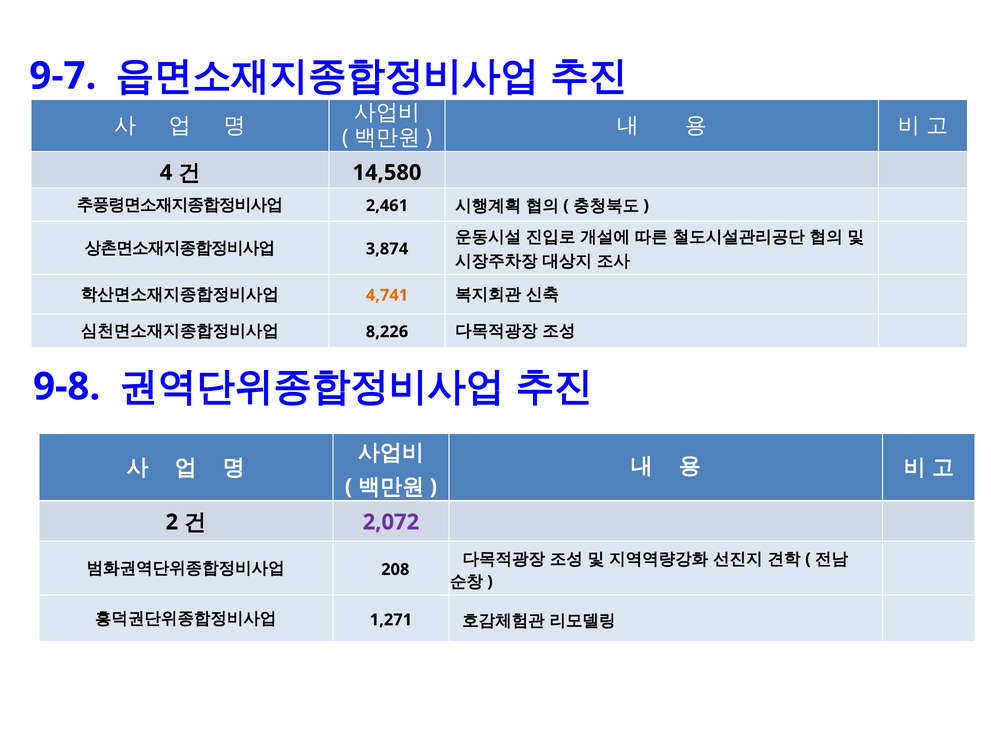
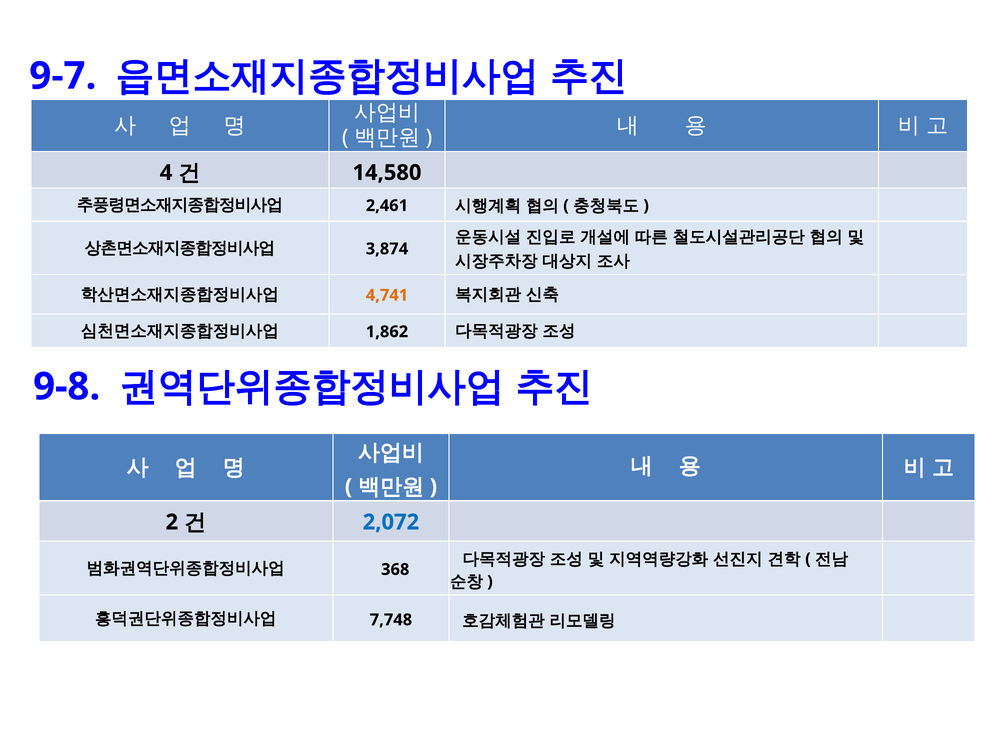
8,226: 8,226 -> 1,862 (387, 332)
2,072 colour: purple -> blue (391, 522)
208: 208 -> 368 (395, 570)
1,271: 1,271 -> 7,748 (391, 620)
